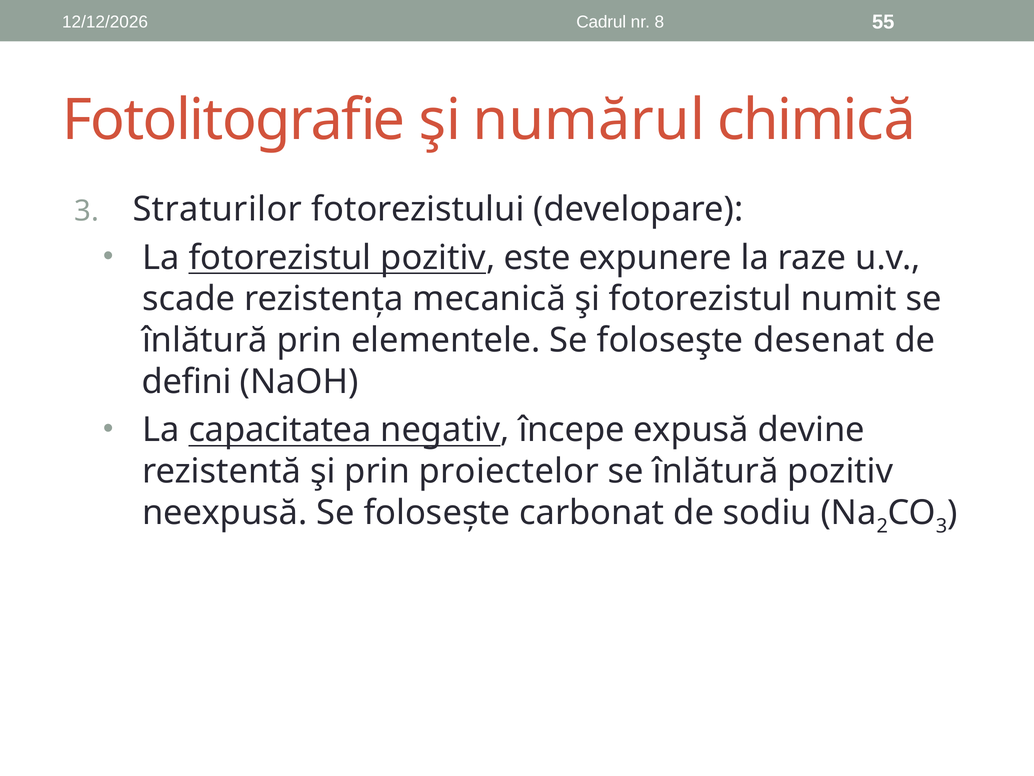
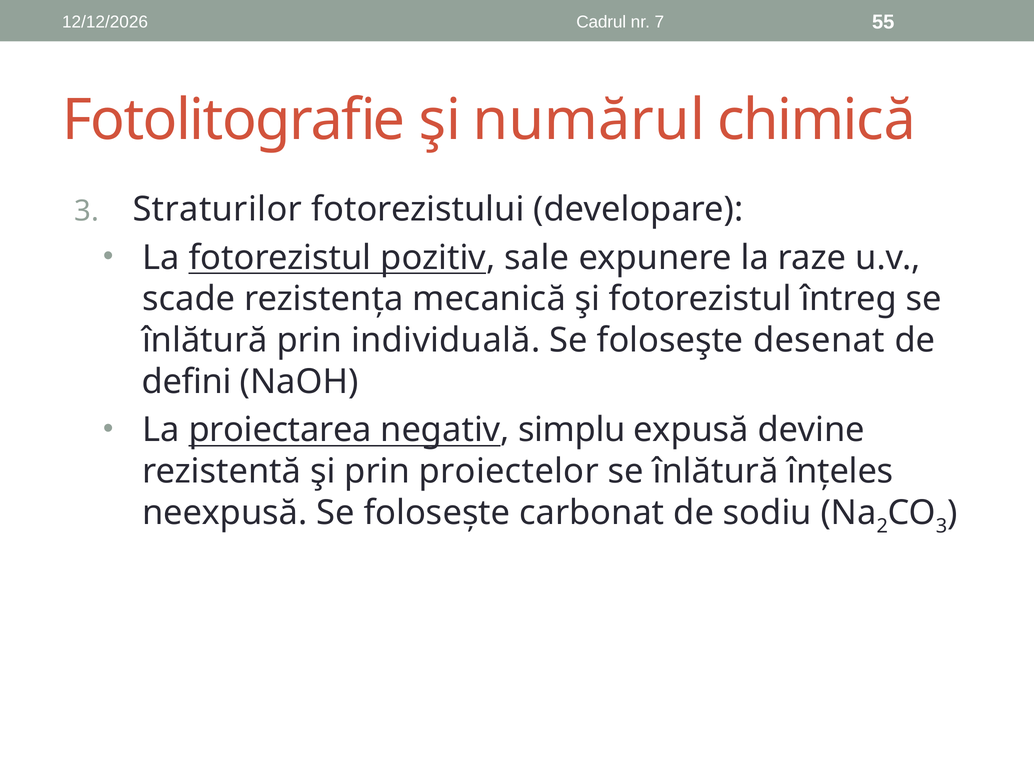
8: 8 -> 7 (659, 22)
este: este -> sale (537, 257)
numit: numit -> întreg (849, 299)
elementele: elementele -> individuală (446, 340)
capacitatea: capacitatea -> proiectarea (280, 430)
începe: începe -> simplu (572, 430)
înlătură pozitiv: pozitiv -> înțeles (840, 471)
